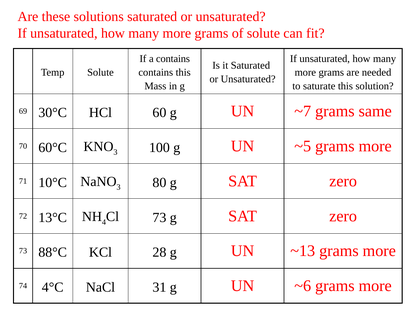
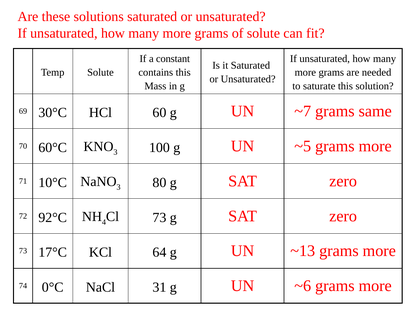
a contains: contains -> constant (173, 59)
13°C: 13°C -> 92°C (53, 218)
88°C: 88°C -> 17°C (53, 252)
28: 28 -> 64 (159, 252)
4°C: 4°C -> 0°C (53, 287)
